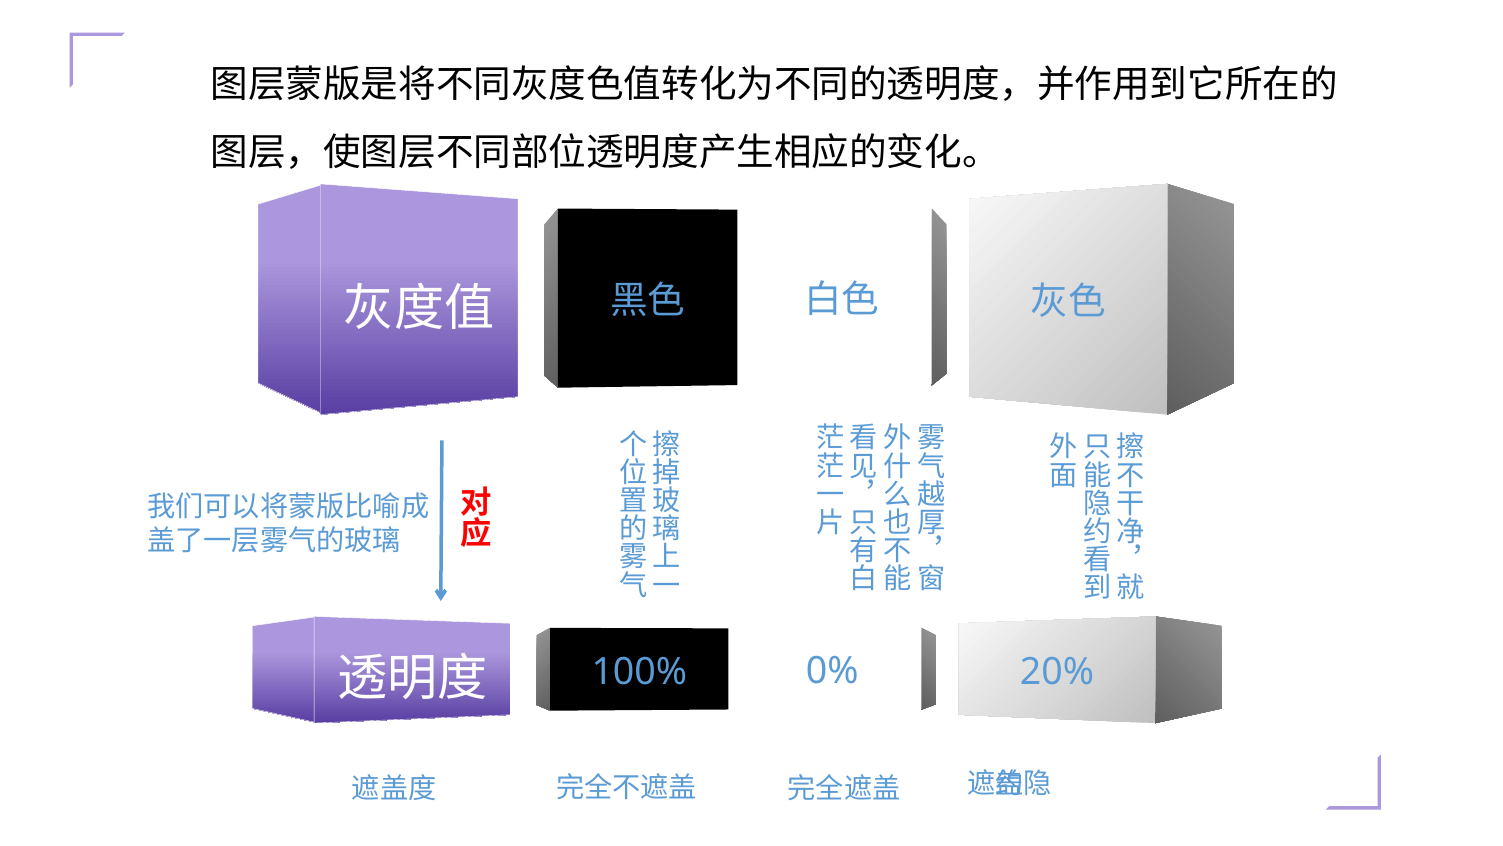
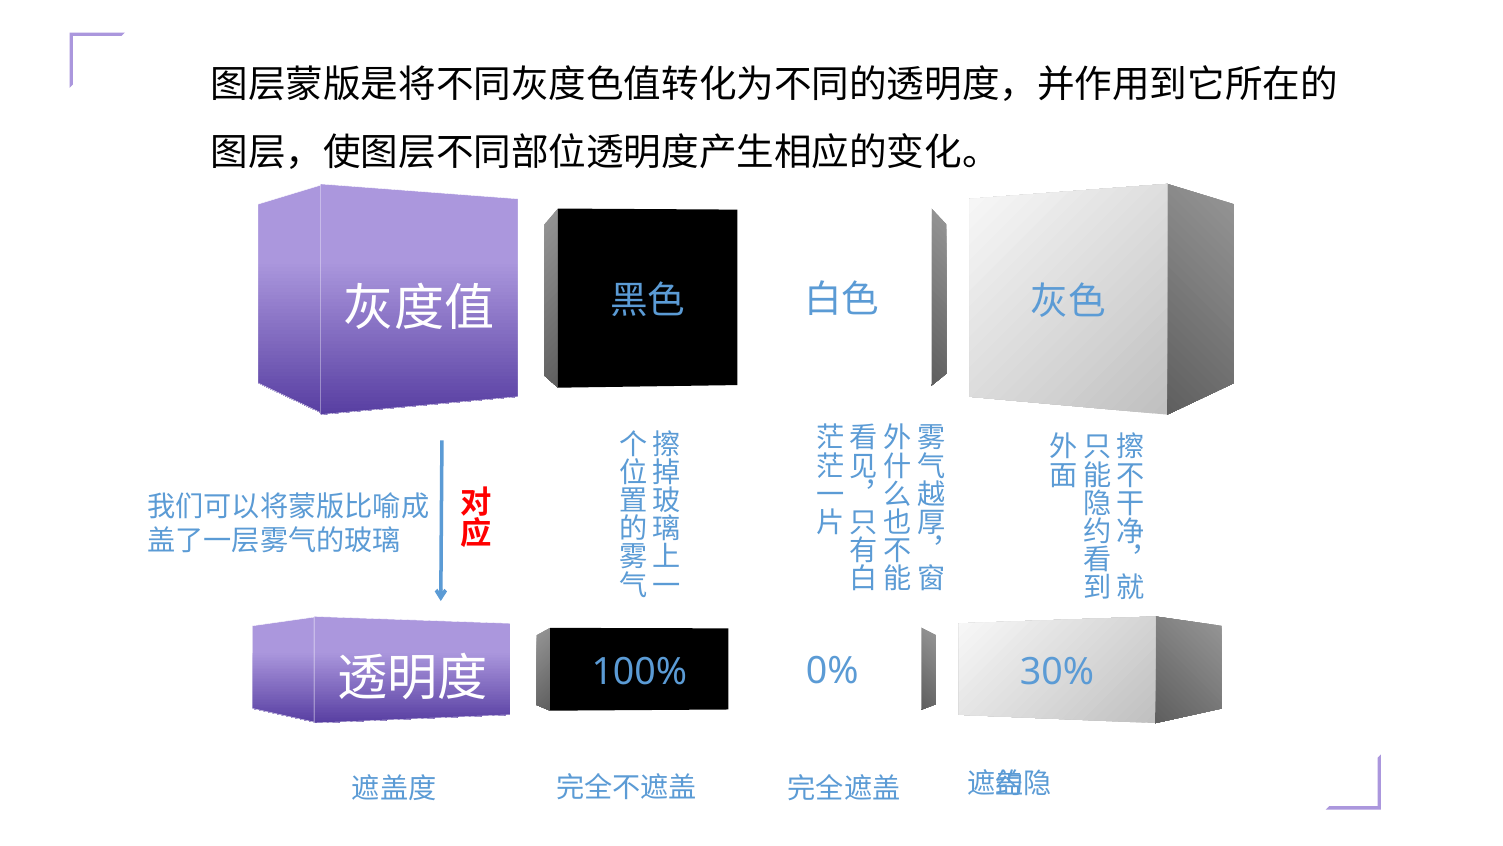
20%: 20% -> 30% (1057, 672)
